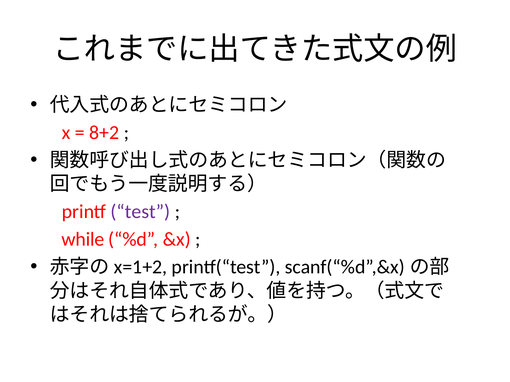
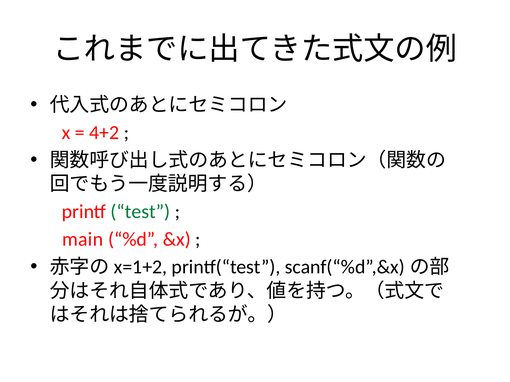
8+2: 8+2 -> 4+2 (104, 133)
test colour: purple -> green (140, 212)
while: while -> main (83, 240)
